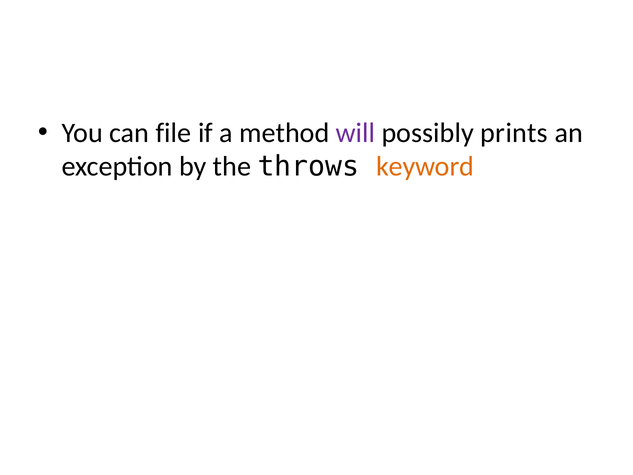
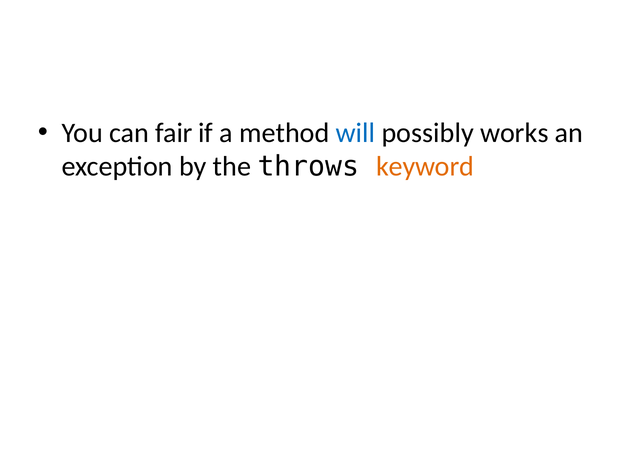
file: file -> fair (174, 133)
will colour: purple -> blue (356, 133)
prints: prints -> works (514, 133)
